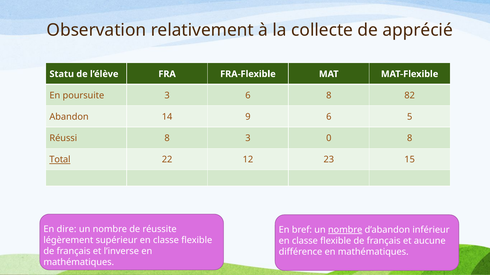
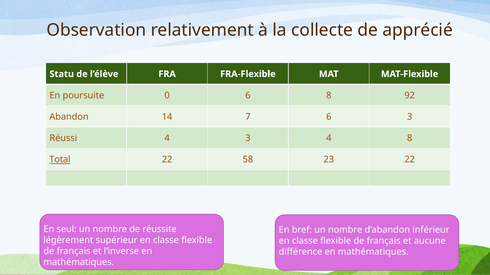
poursuite 3: 3 -> 0 (167, 96)
82: 82 -> 92 (410, 96)
9: 9 -> 7 (248, 117)
6 5: 5 -> 3 (410, 117)
Réussi 8: 8 -> 4 (167, 139)
3 0: 0 -> 4 (329, 139)
12: 12 -> 58 (248, 160)
23 15: 15 -> 22 (410, 160)
dire: dire -> seul (67, 230)
nombre underline: present -> none (345, 230)
